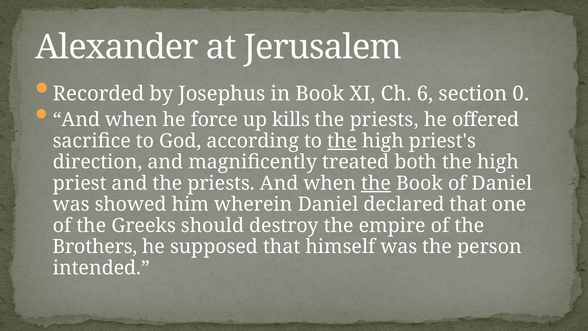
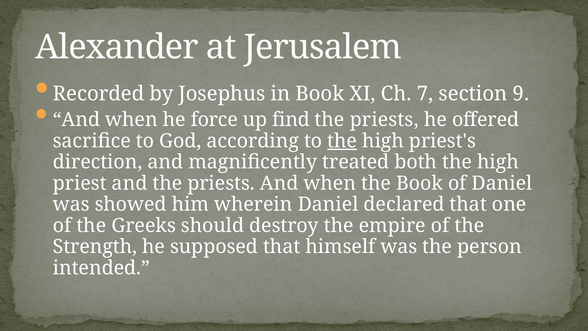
6: 6 -> 7 (425, 94)
0: 0 -> 9 (521, 94)
kills: kills -> find (291, 120)
the underline: present -> none (376, 183)
Brothers: Brothers -> Strength (95, 247)
